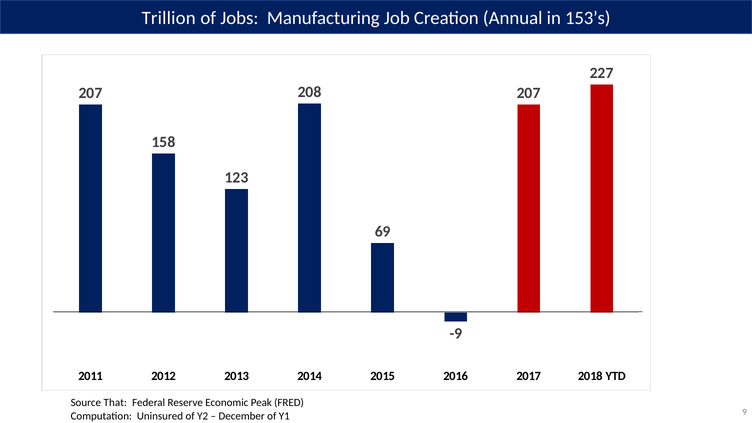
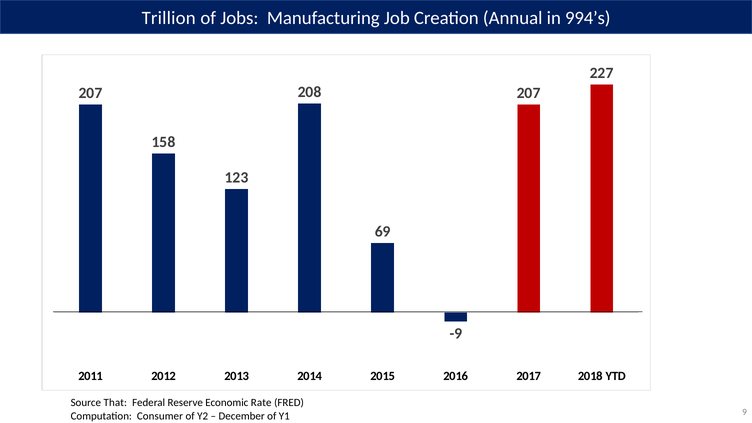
153’s: 153’s -> 994’s (588, 18)
Peak: Peak -> Rate (261, 403)
Uninsured: Uninsured -> Consumer (160, 416)
